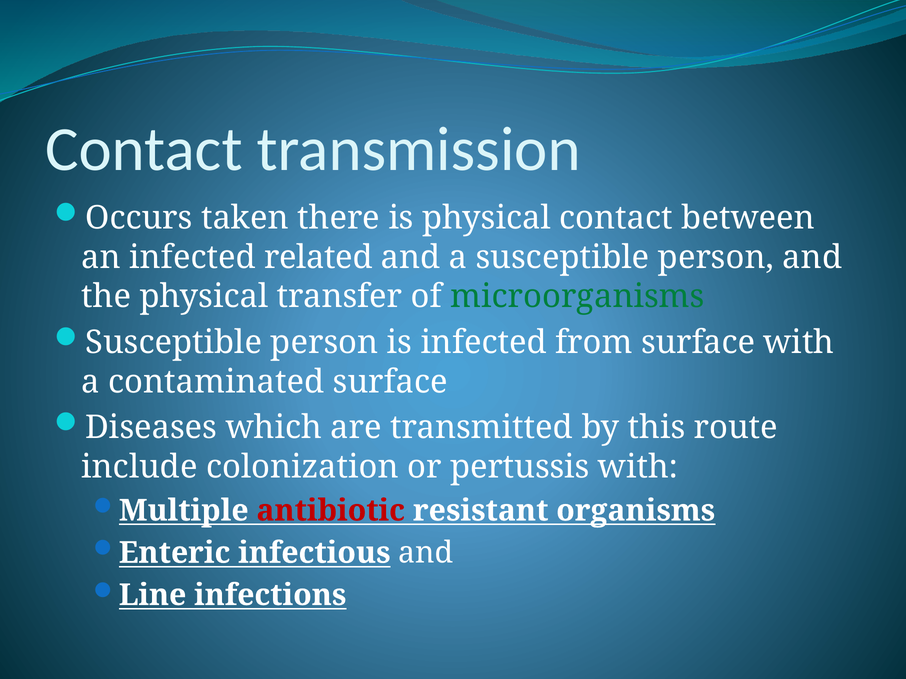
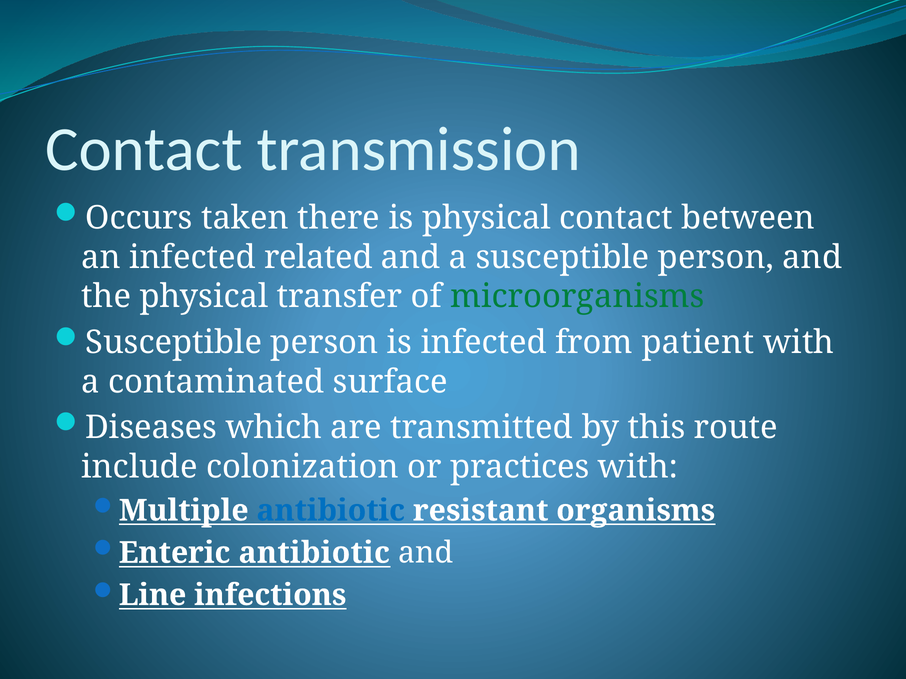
from surface: surface -> patient (698, 343)
pertussis: pertussis -> practices (520, 467)
antibiotic colour: red -> blue (331, 511)
Enteric infectious: infectious -> antibiotic (314, 553)
